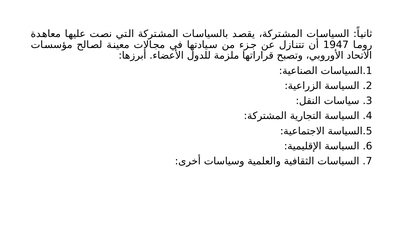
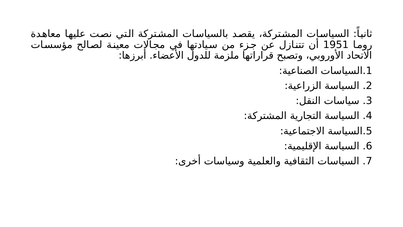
1947: 1947 -> 1951 (336, 45)
